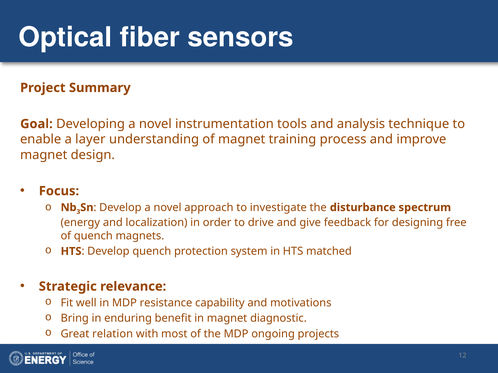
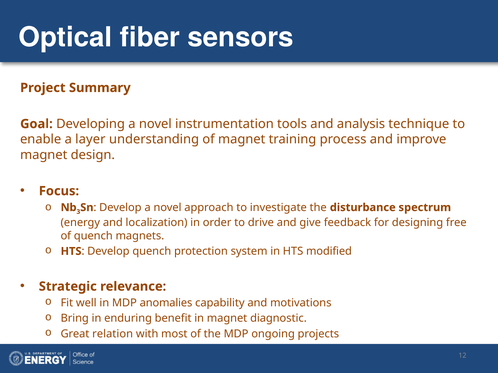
matched: matched -> modified (329, 252)
resistance: resistance -> anomalies (166, 303)
